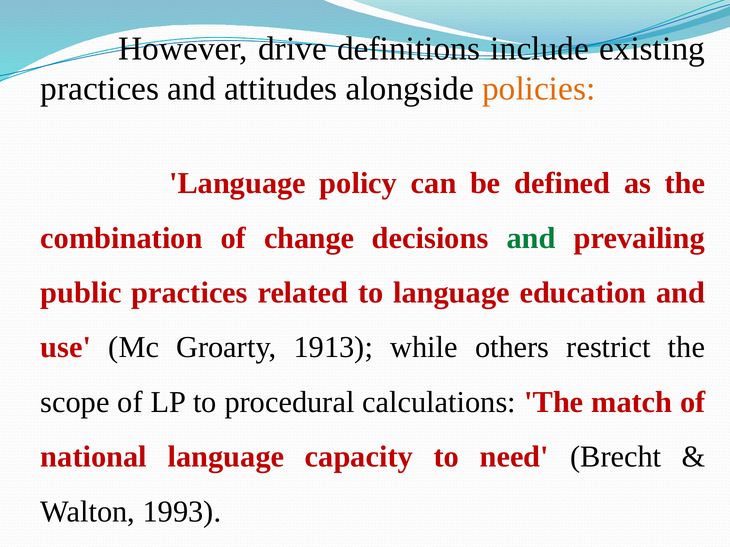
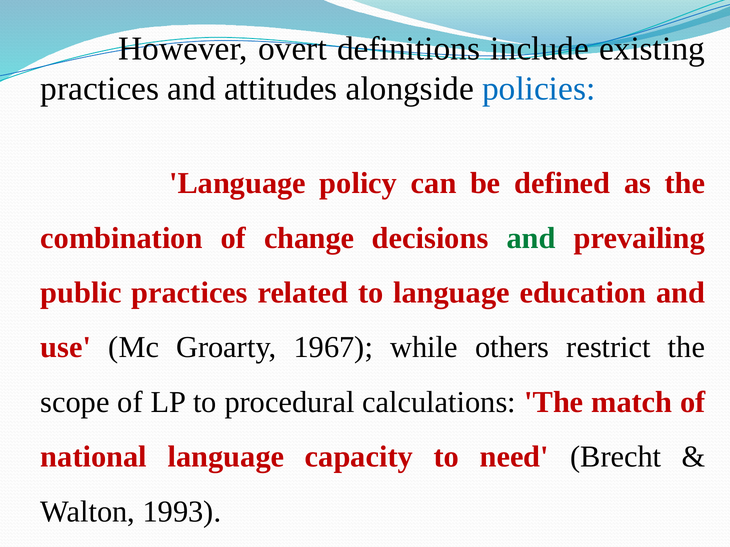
drive: drive -> overt (293, 49)
policies colour: orange -> blue (539, 89)
1913: 1913 -> 1967 (333, 348)
